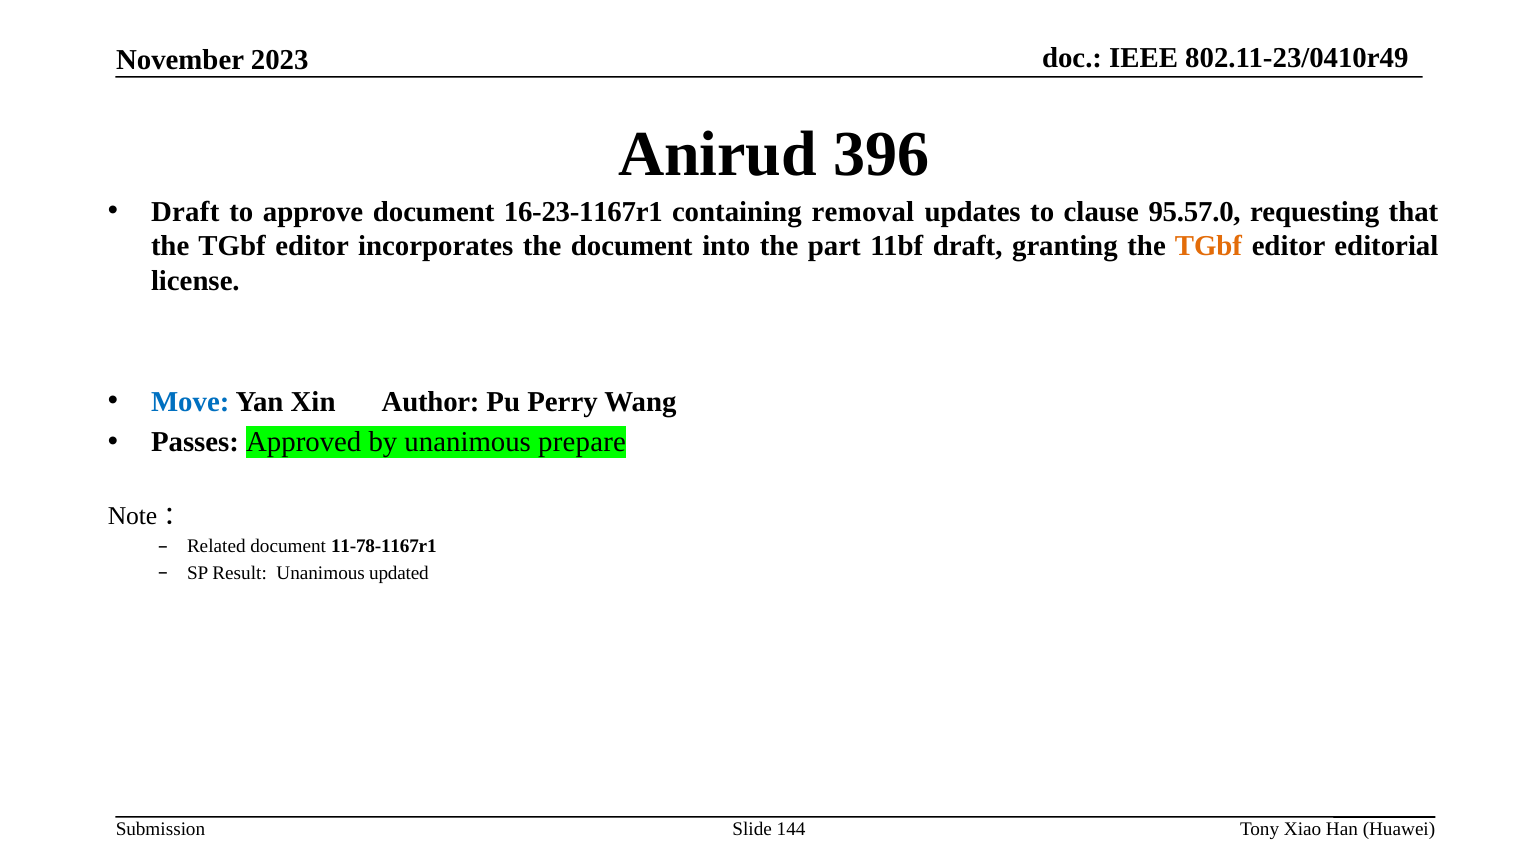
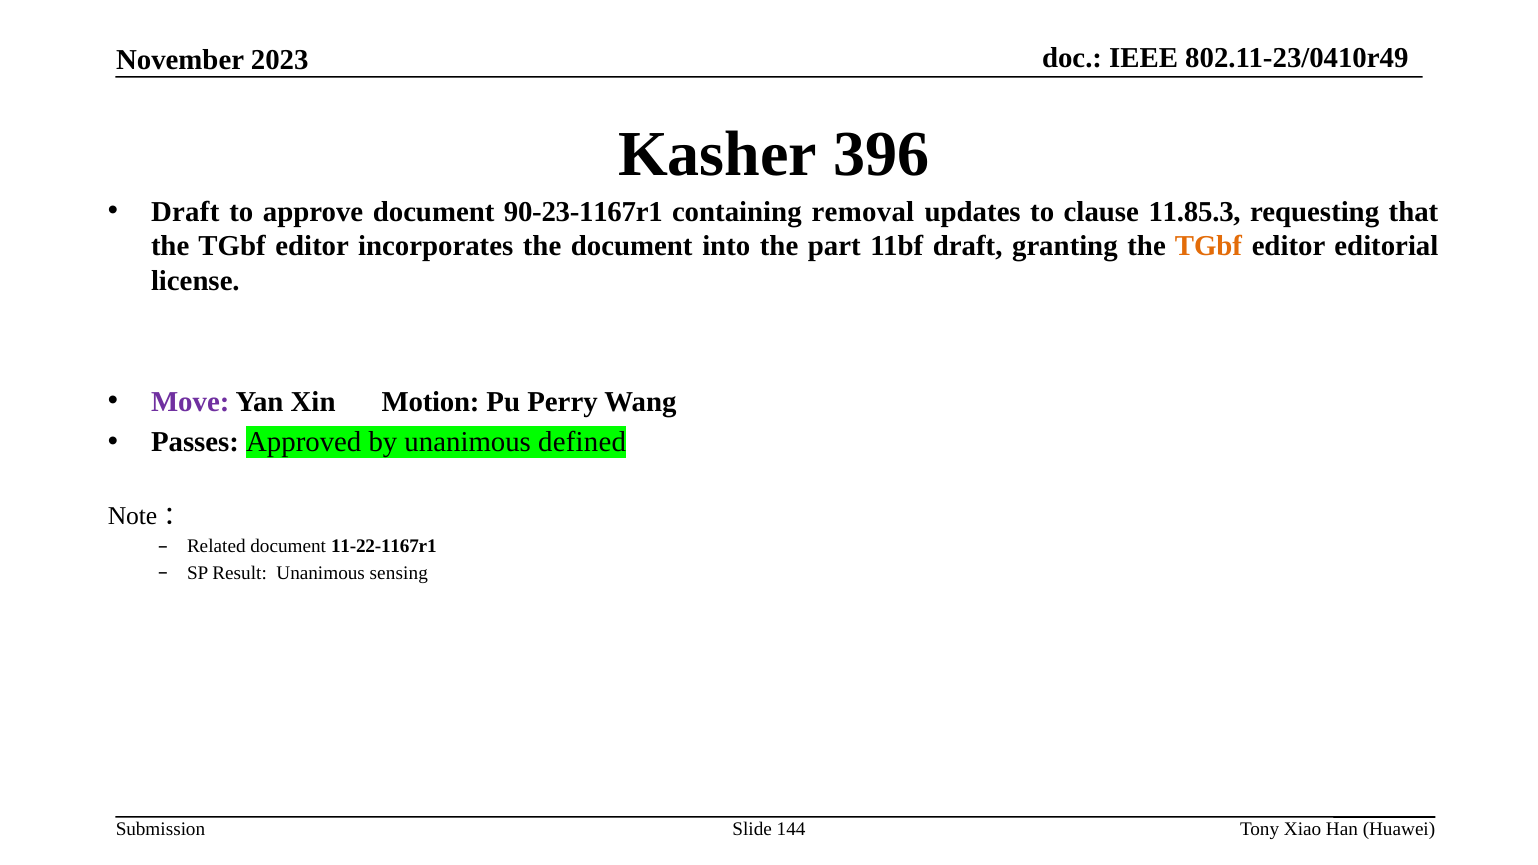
Anirud: Anirud -> Kasher (718, 154)
16-23-1167r1: 16-23-1167r1 -> 90-23-1167r1 (583, 212)
95.57.0: 95.57.0 -> 11.85.3 (1195, 212)
Move colour: blue -> purple (190, 402)
Author: Author -> Motion (431, 402)
prepare: prepare -> defined (582, 442)
11-78-1167r1: 11-78-1167r1 -> 11-22-1167r1 (384, 546)
updated: updated -> sensing (399, 573)
